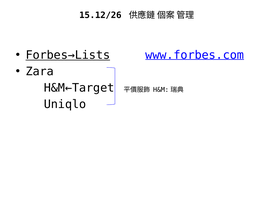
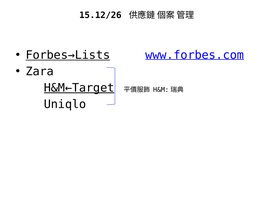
H&M←Target underline: none -> present (79, 88)
